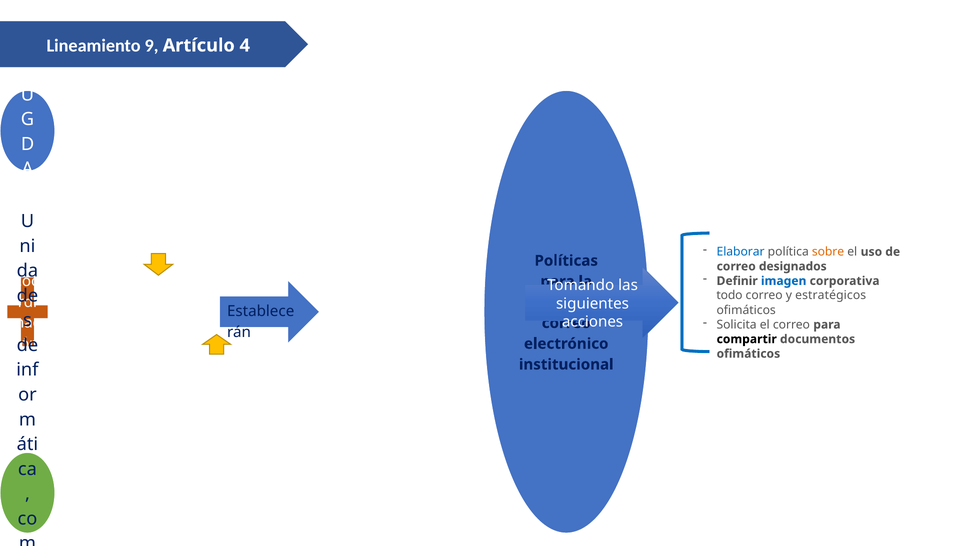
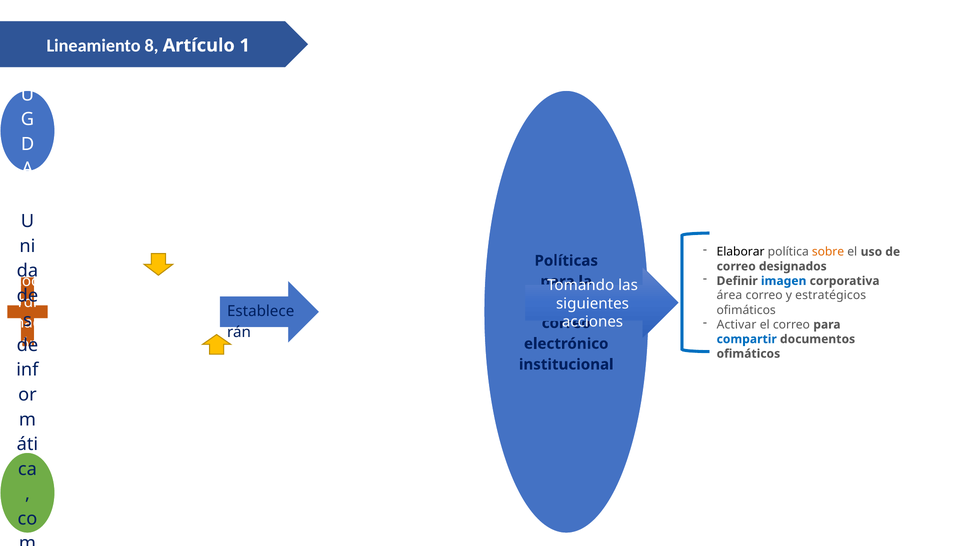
9: 9 -> 8 (152, 46)
4: 4 -> 1 (245, 46)
Elaborar colour: blue -> black (741, 252)
todo: todo -> área (729, 296)
Solicita: Solicita -> Activar (737, 325)
compartir colour: black -> blue (747, 339)
